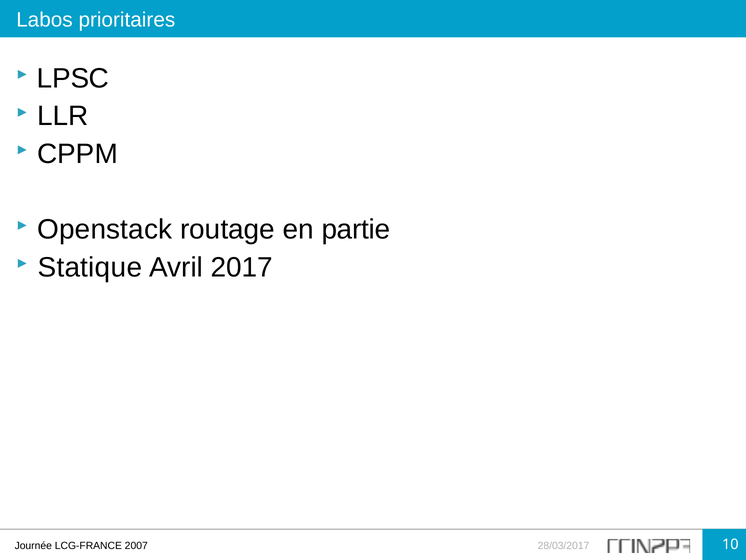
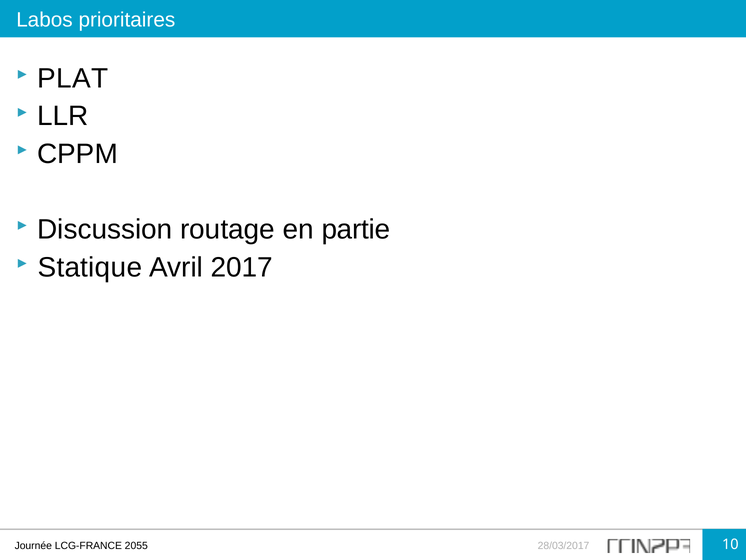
LPSC: LPSC -> PLAT (73, 78)
Openstack: Openstack -> Discussion (105, 229)
2007: 2007 -> 2055 (136, 545)
